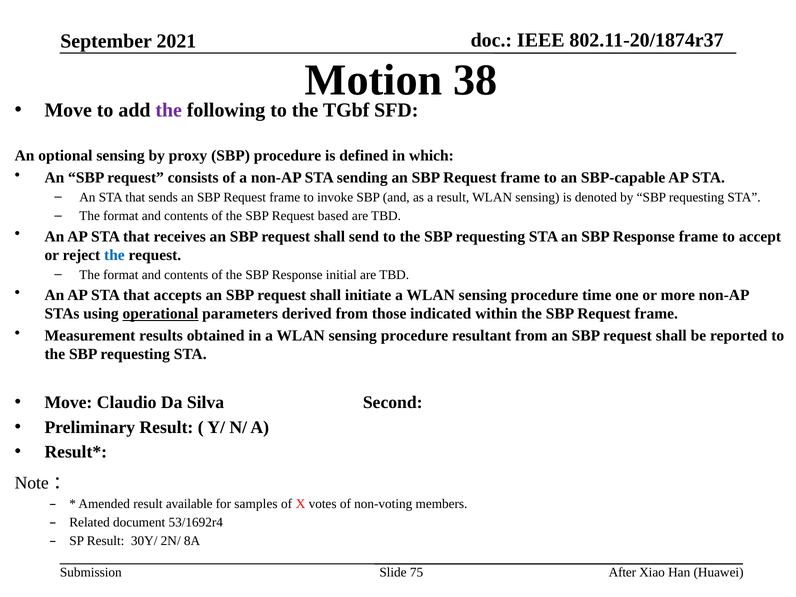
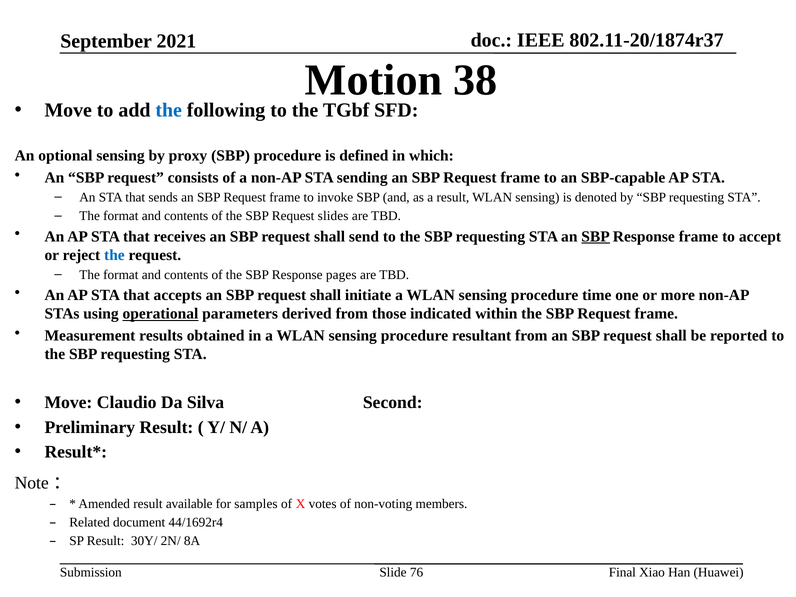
the colour: purple -> blue (169, 110)
based: based -> slides (333, 216)
SBP underline: none -> present (596, 236)
initial: initial -> pages (341, 275)
53/1692r4: 53/1692r4 -> 44/1692r4 (196, 522)
75: 75 -> 76 (417, 573)
After: After -> Final (622, 573)
